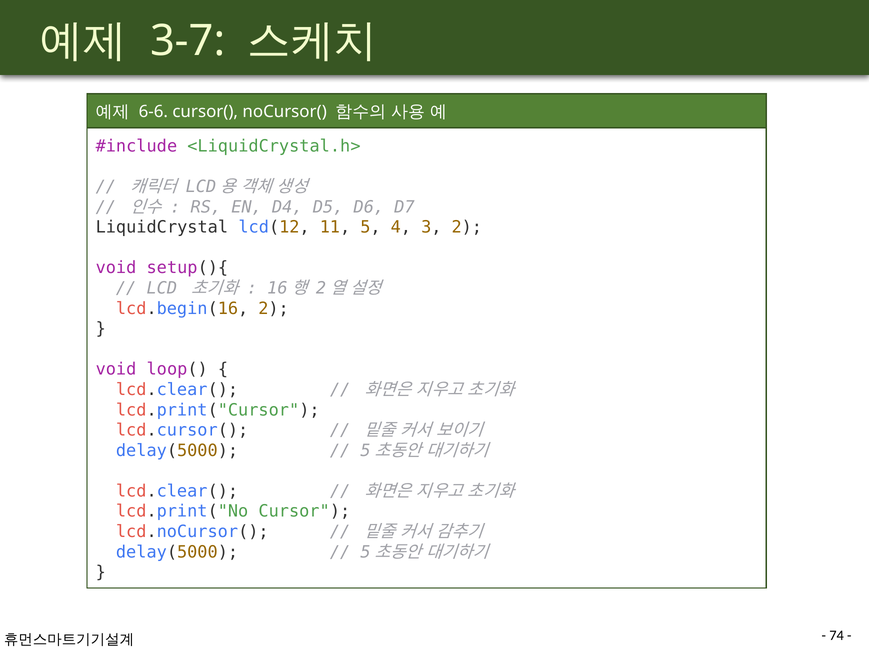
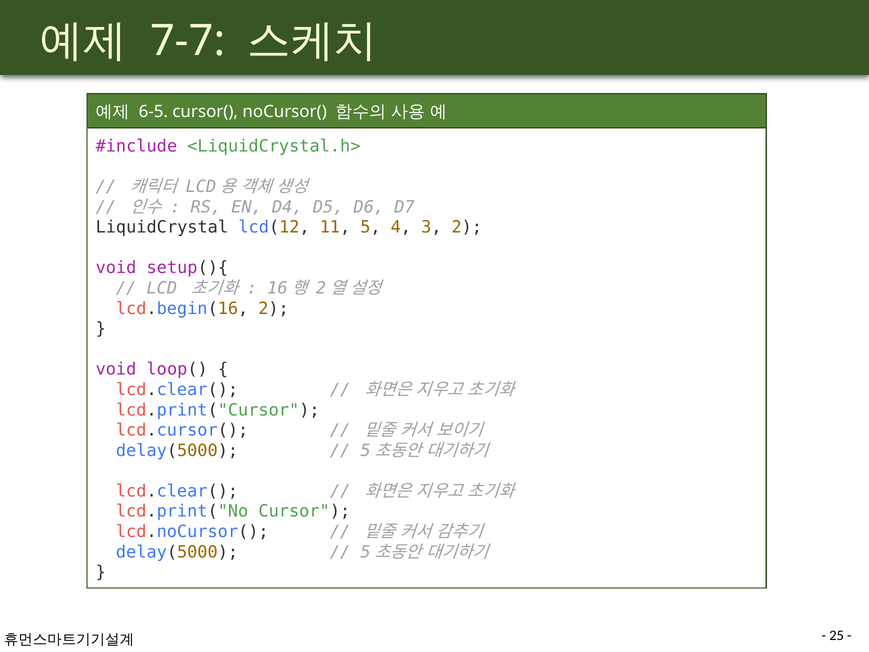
3-7: 3-7 -> 7-7 (188, 41)
6-6: 6-6 -> 6-5 (153, 112)
74: 74 -> 25 (837, 635)
